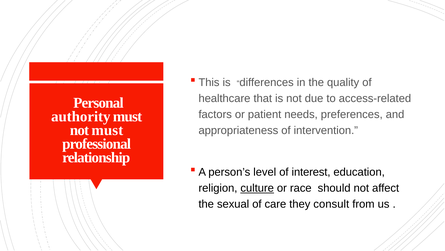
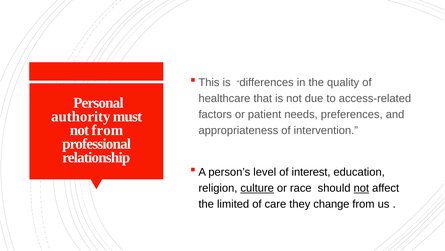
not must: must -> from (107, 130)
not underline: none -> present (361, 188)
sexual: sexual -> limited (233, 204)
consult: consult -> change (331, 204)
